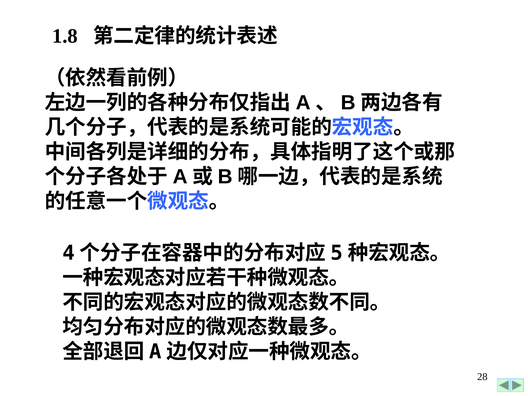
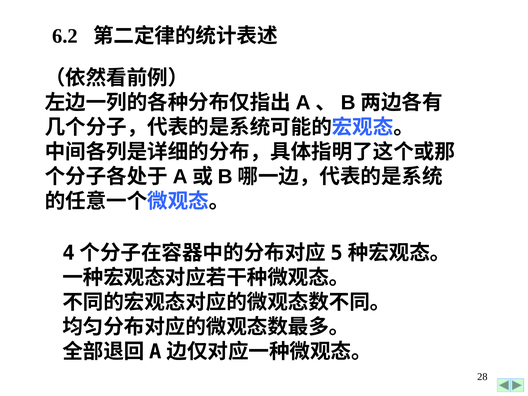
1.8: 1.8 -> 6.2 (65, 36)
